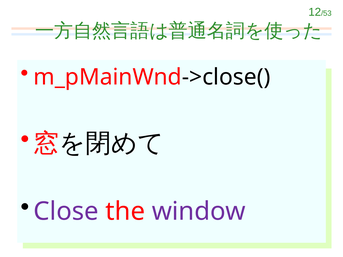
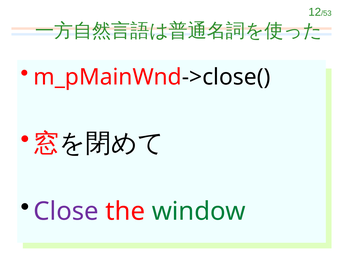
window colour: purple -> green (199, 212)
